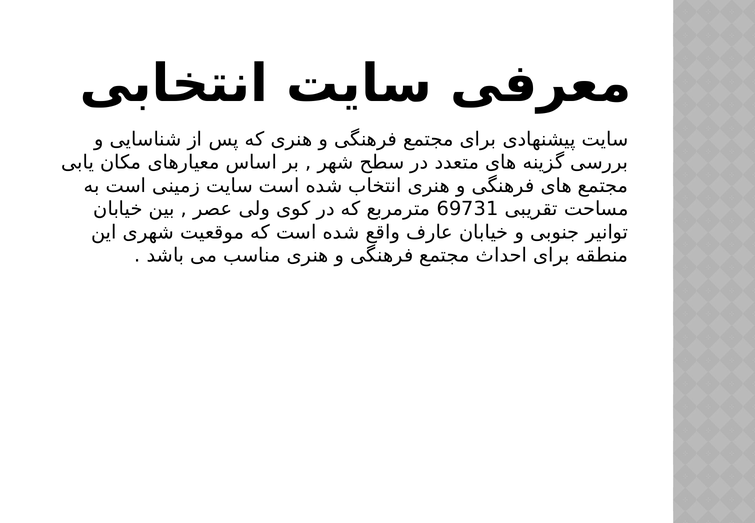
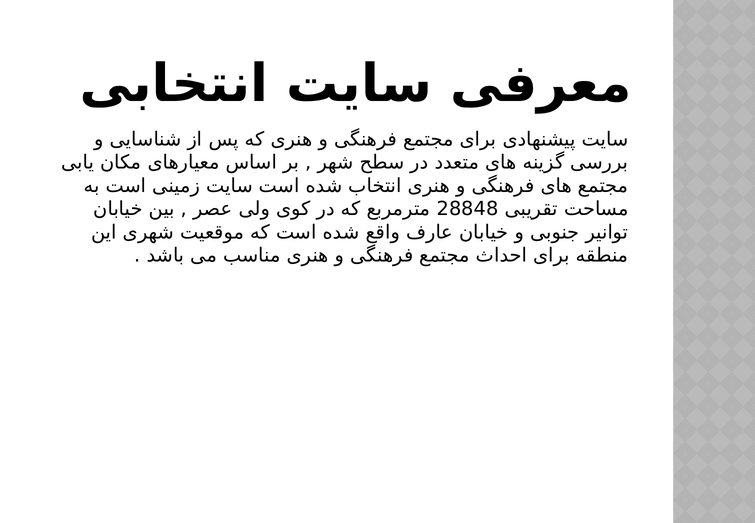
69731: 69731 -> 28848 (468, 209)
